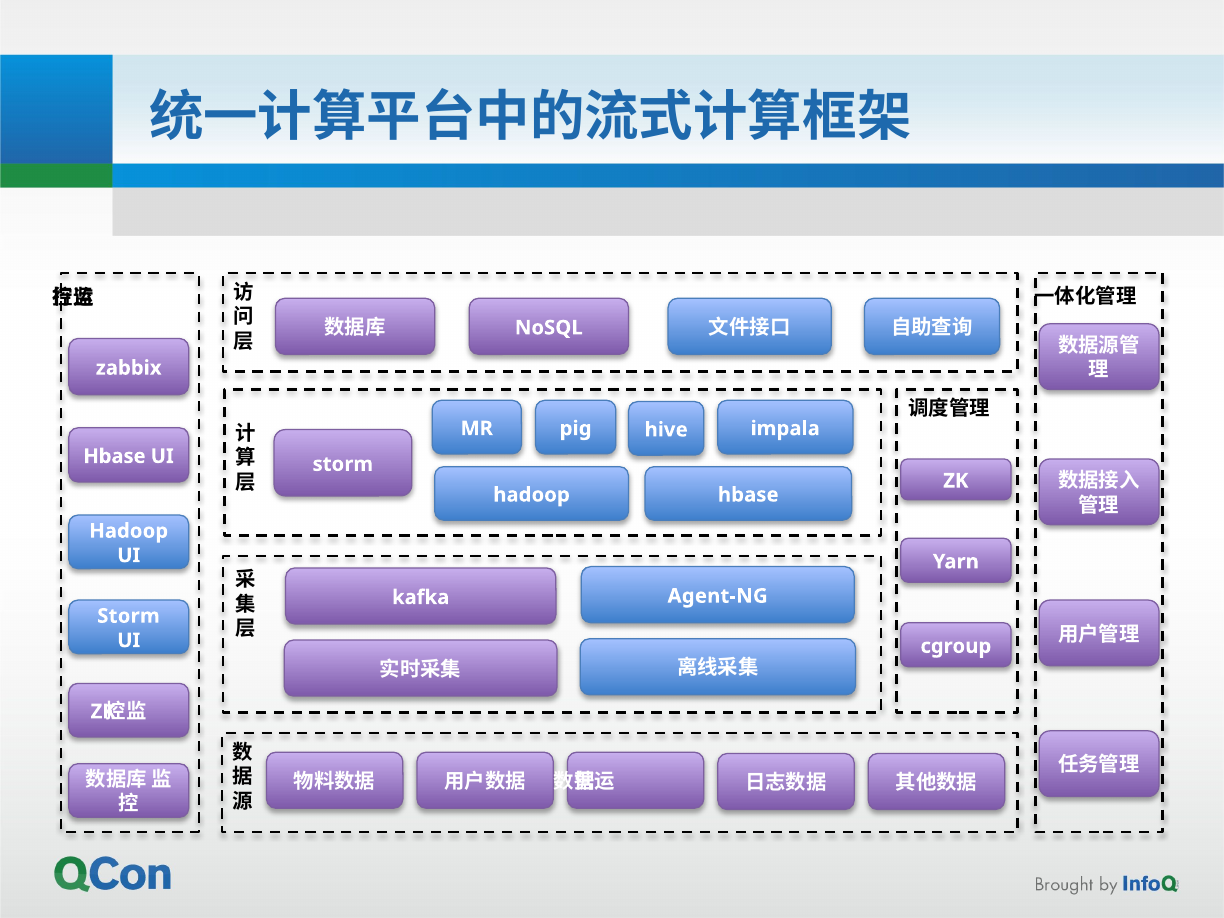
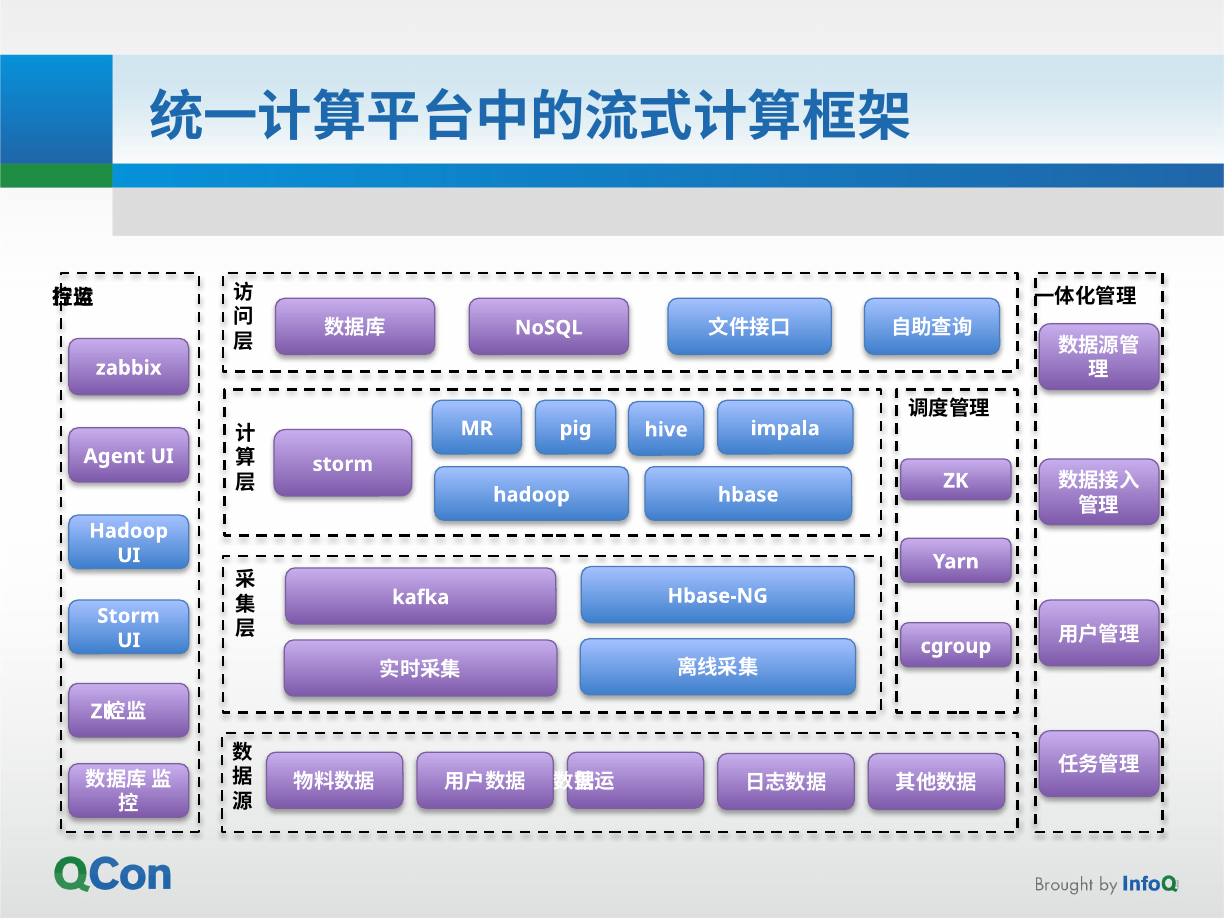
Hbase: Hbase -> Agent (114, 456)
Agent-NG: Agent-NG -> Hbase-NG (718, 596)
